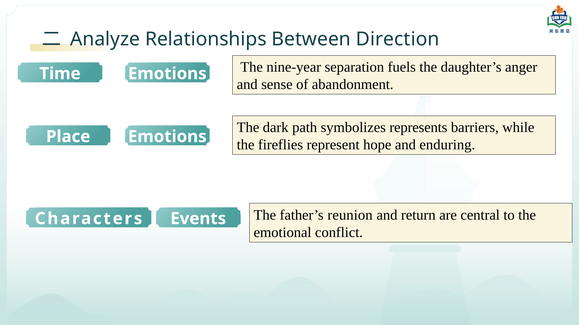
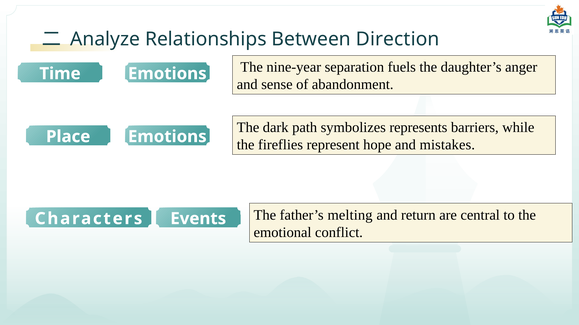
enduring: enduring -> mistakes (447, 145)
reunion: reunion -> melting (350, 215)
